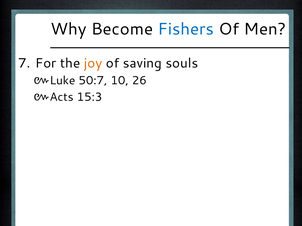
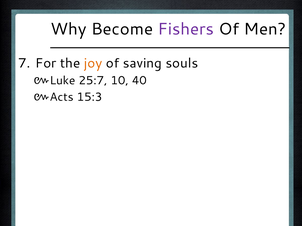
Fishers colour: blue -> purple (186, 29)
50:7: 50:7 -> 25:7 (93, 81)
26: 26 -> 40 (139, 81)
